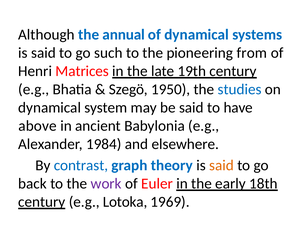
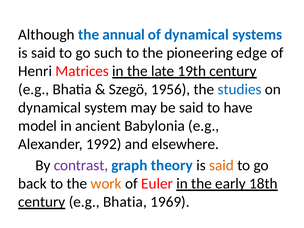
from: from -> edge (252, 53)
1950: 1950 -> 1956 (171, 89)
above: above -> model (38, 126)
1984: 1984 -> 1992 (104, 144)
contrast colour: blue -> purple (81, 165)
work colour: purple -> orange (106, 184)
Lotoka: Lotoka -> Bhatia (125, 202)
